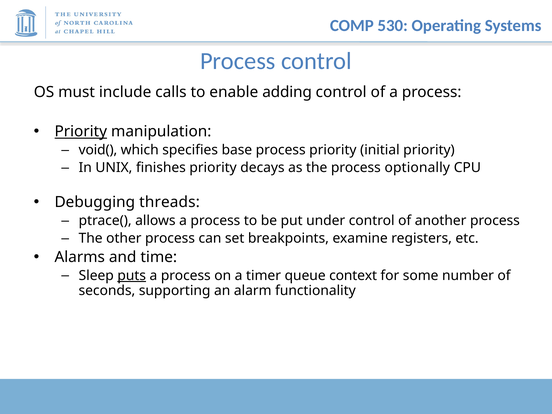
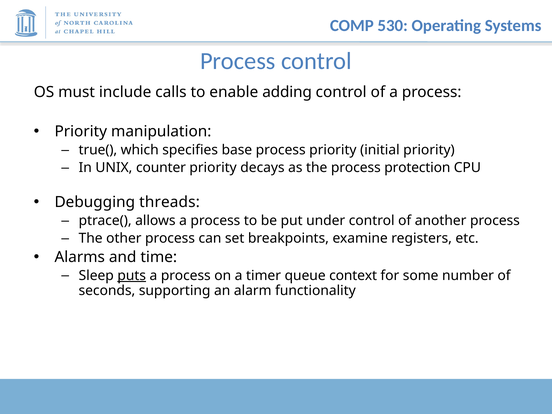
Priority underline: present -> none (81, 131)
void(: void( -> true( (98, 150)
finishes: finishes -> counter (161, 168)
optionally: optionally -> protection (417, 168)
